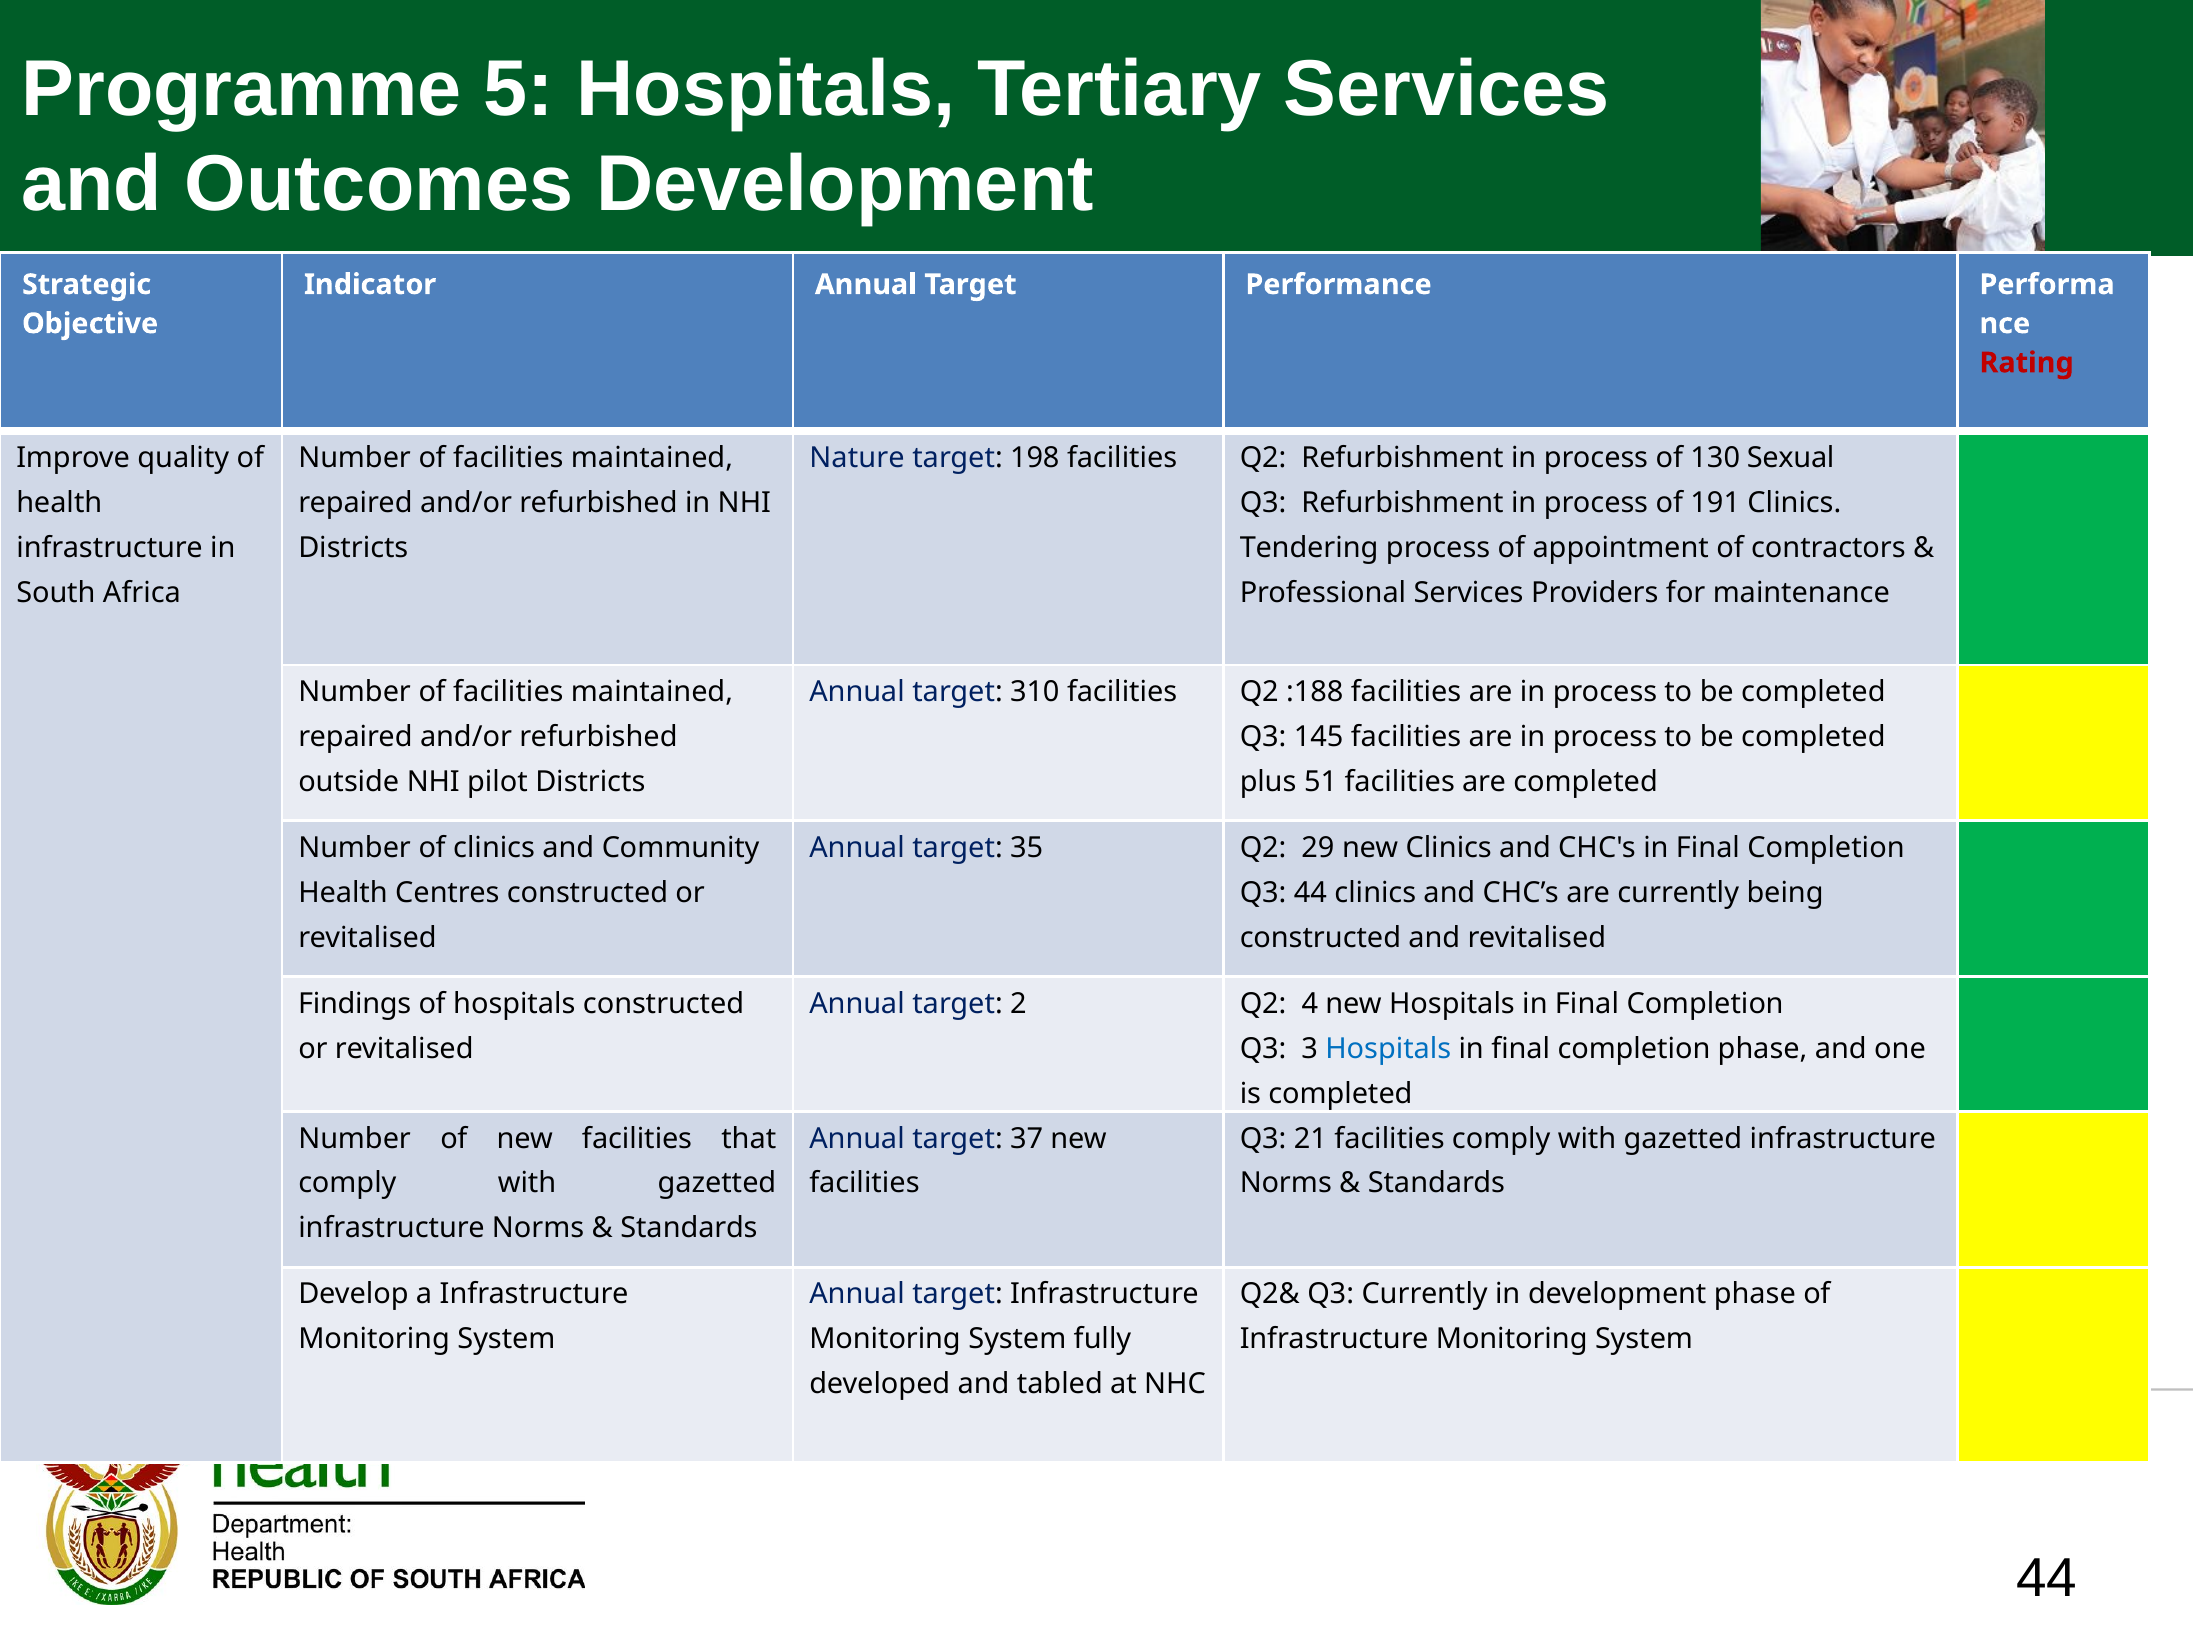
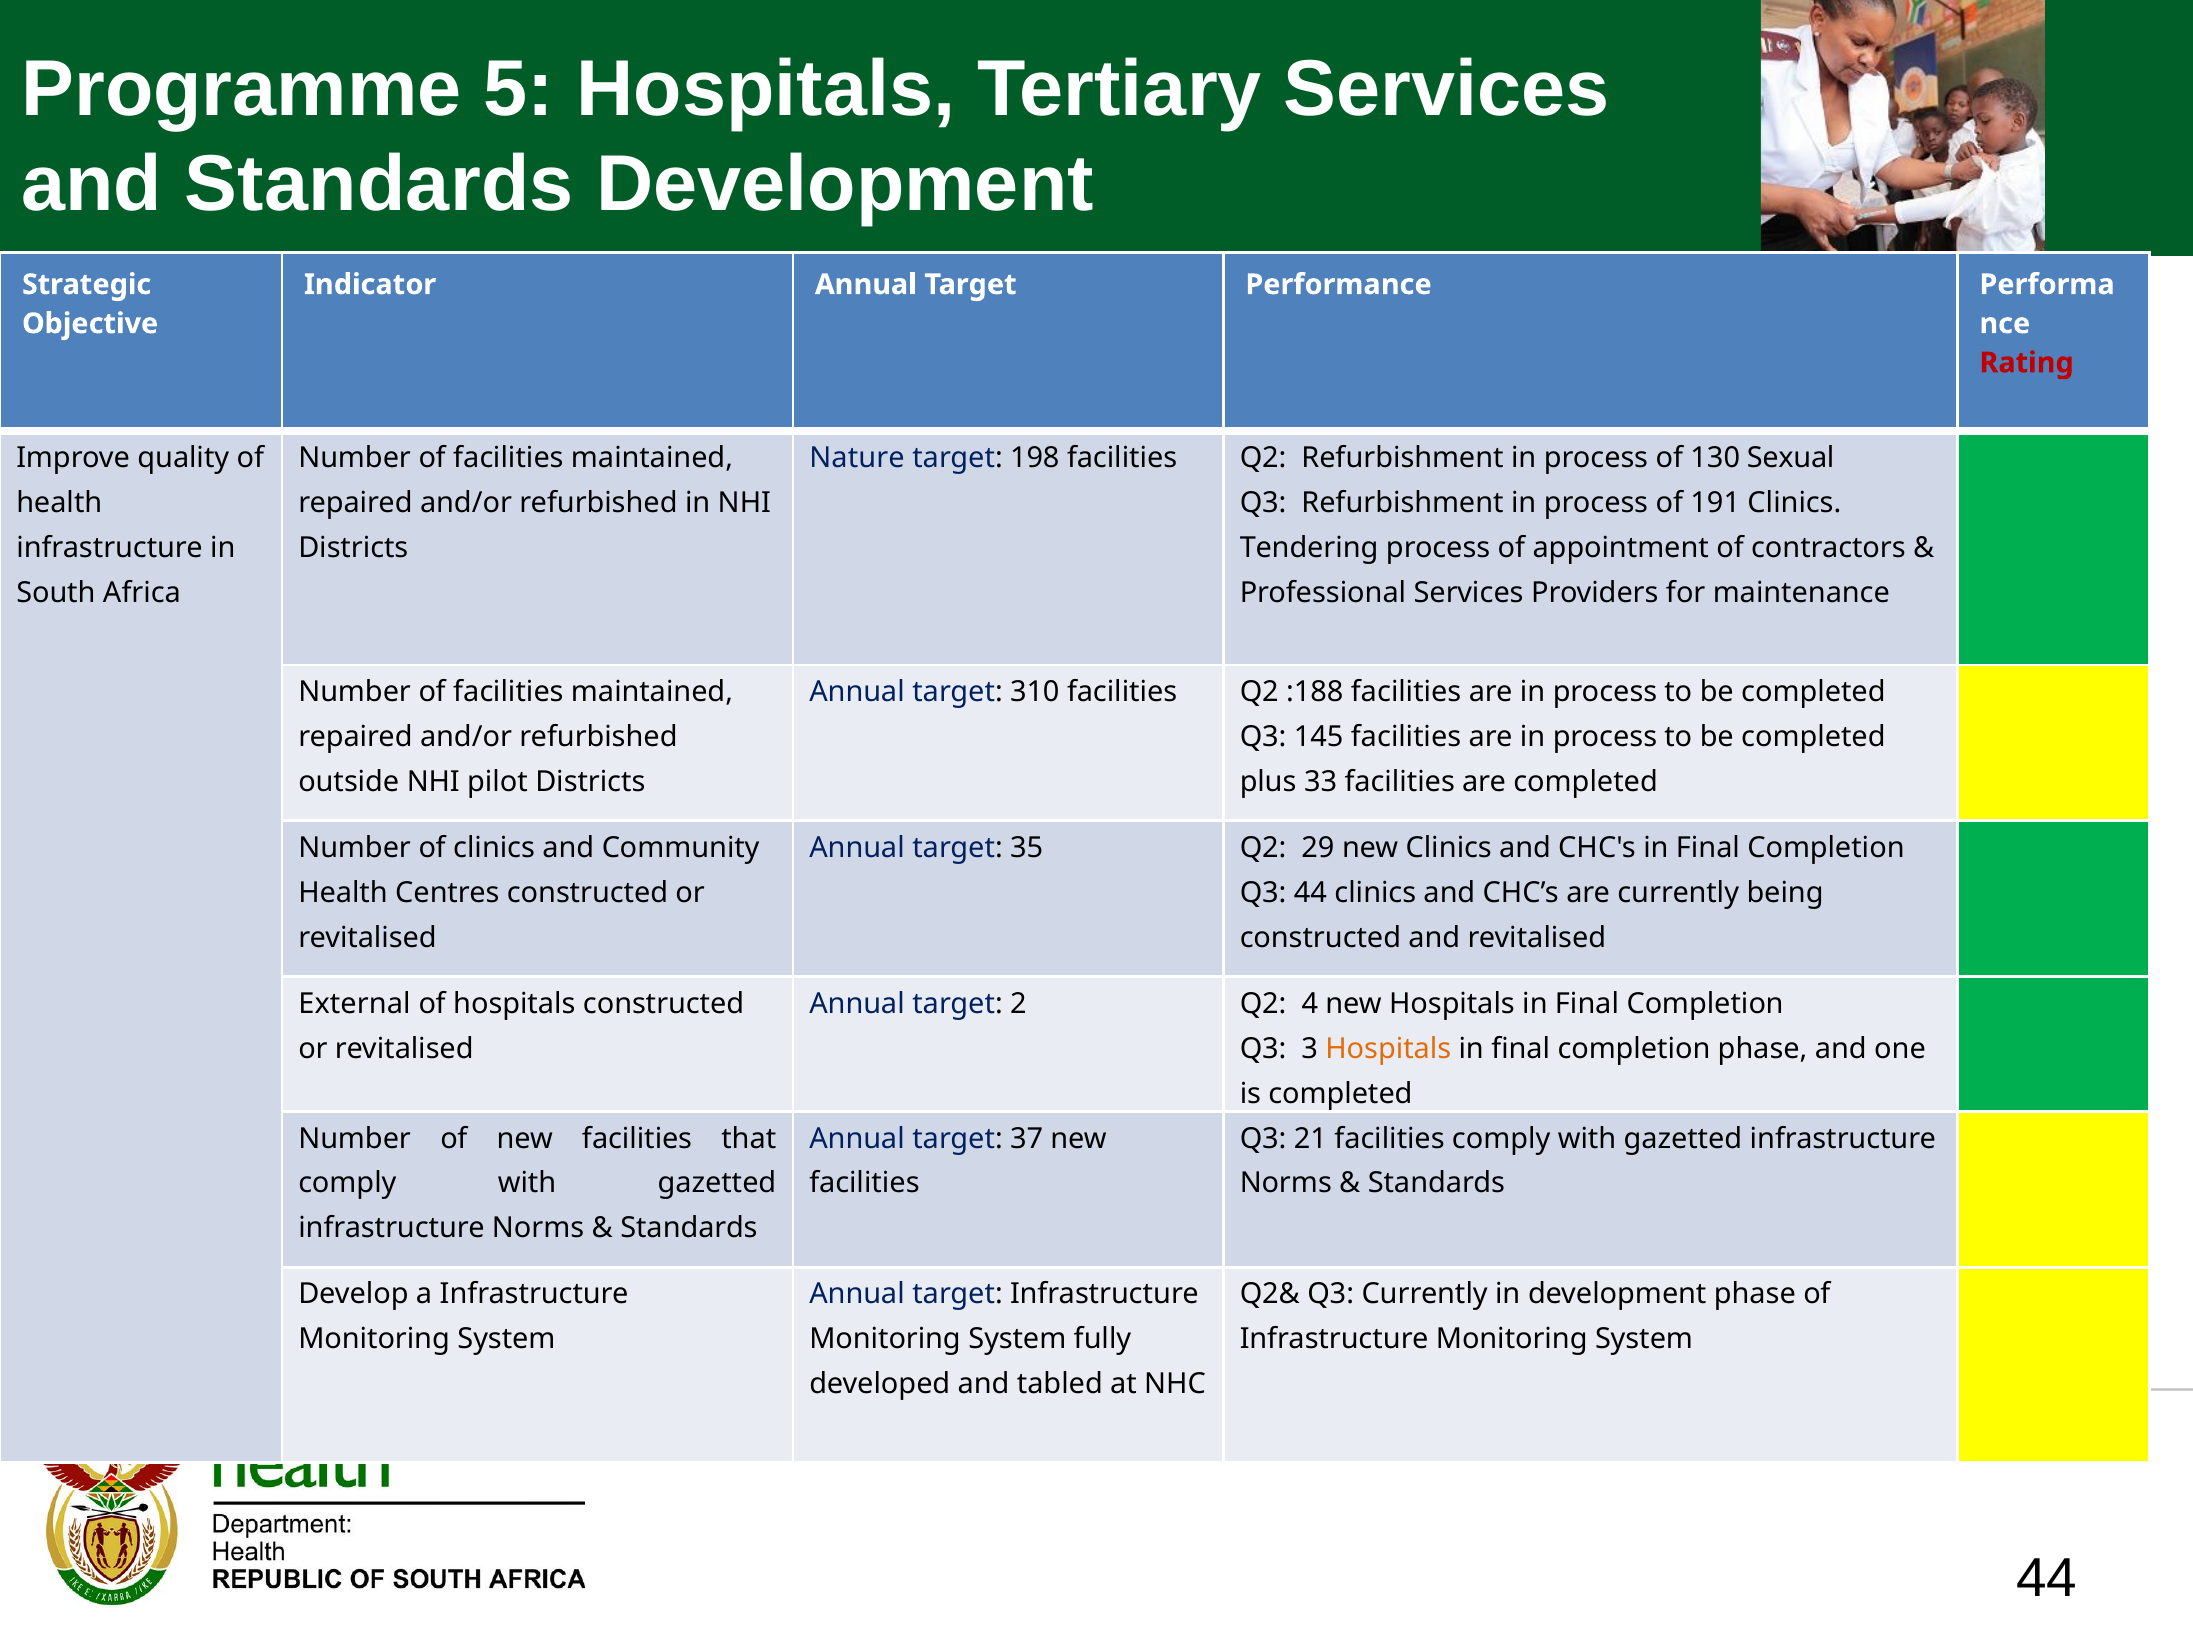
and Outcomes: Outcomes -> Standards (379, 185)
51: 51 -> 33 (1321, 781)
Findings: Findings -> External (355, 1004)
Hospitals colour: blue -> orange (1388, 1048)
